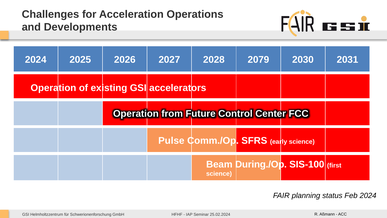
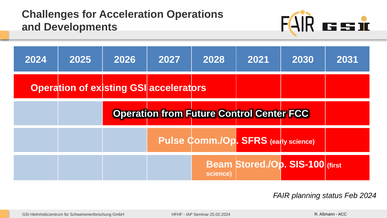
2079: 2079 -> 2021 (258, 60)
During./Op: During./Op -> Stored./Op (261, 164)
